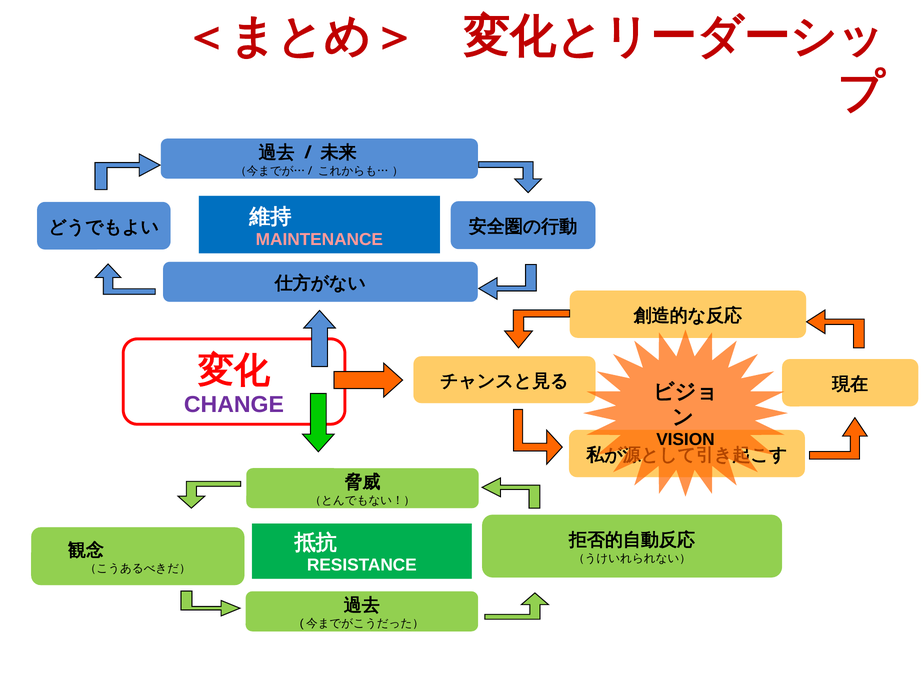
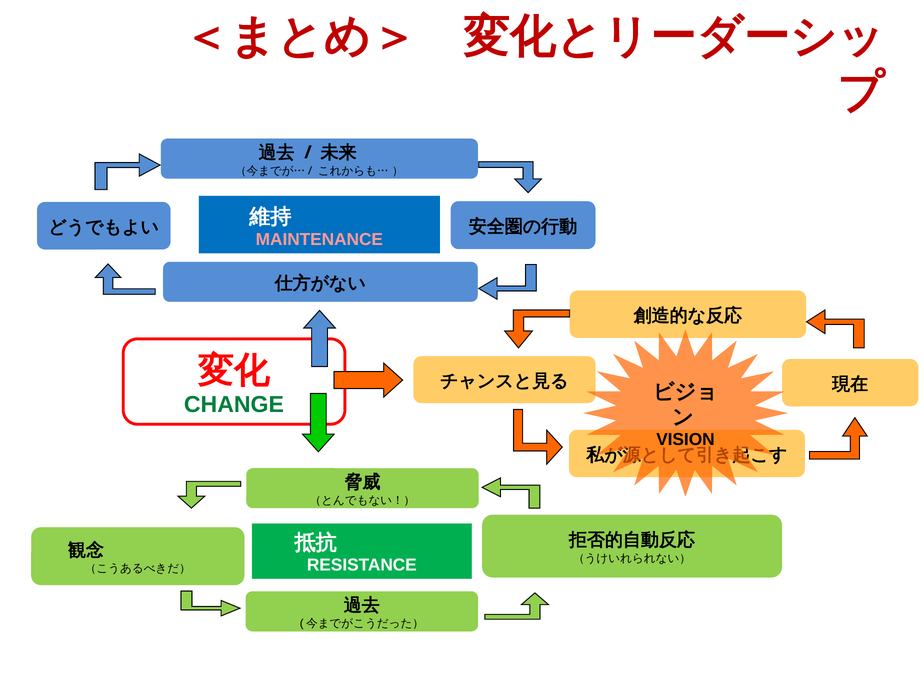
CHANGE colour: purple -> green (234, 405)
